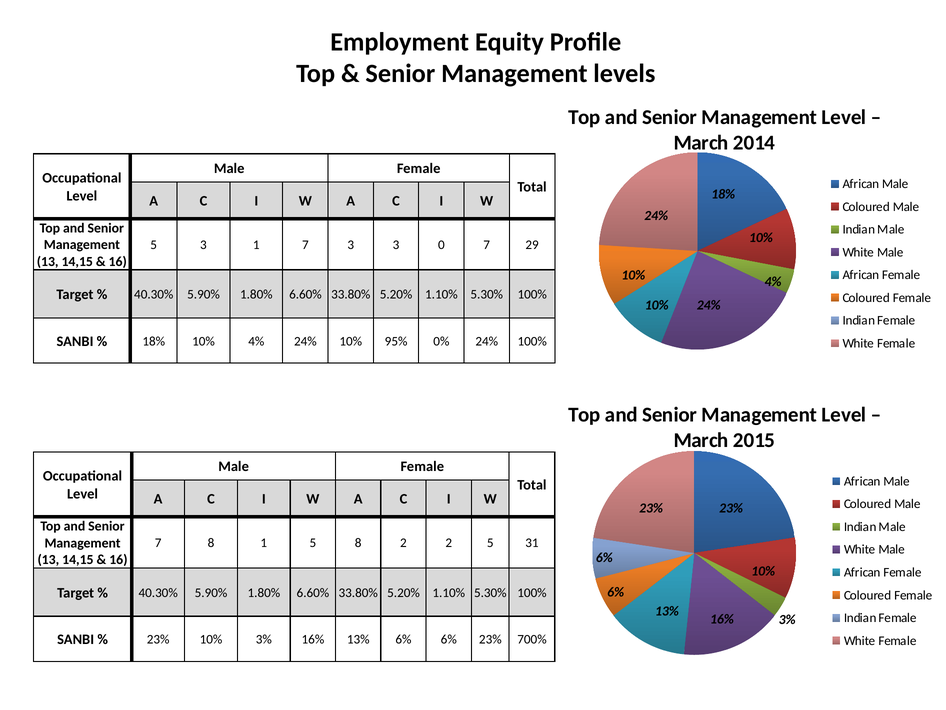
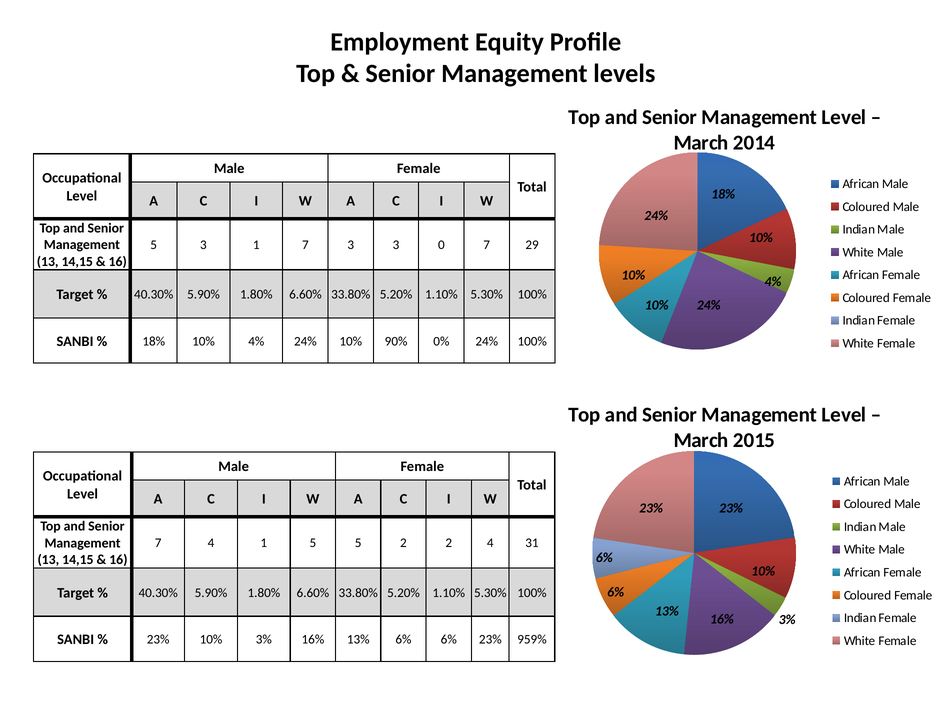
95%: 95% -> 90% (396, 341)
7 8: 8 -> 4 (211, 543)
5 8: 8 -> 5 (358, 543)
2 5: 5 -> 4 (490, 543)
700%: 700% -> 959% (532, 639)
